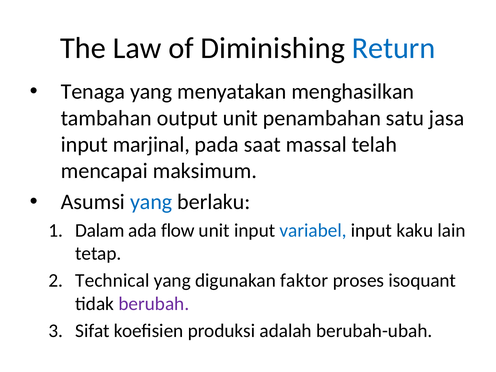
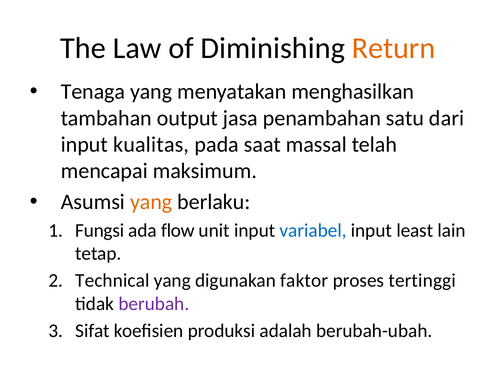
Return colour: blue -> orange (394, 48)
output unit: unit -> jasa (240, 118)
jasa: jasa -> dari (447, 118)
marjinal: marjinal -> kualitas (151, 145)
yang colour: blue -> orange (151, 202)
Dalam: Dalam -> Fungsi (100, 230)
kaku: kaku -> least (415, 230)
isoquant: isoquant -> tertinggi (422, 281)
